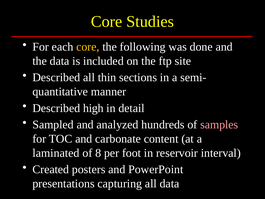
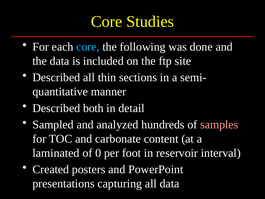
core colour: yellow -> light blue (88, 47)
high: high -> both (93, 108)
8: 8 -> 0 (98, 153)
